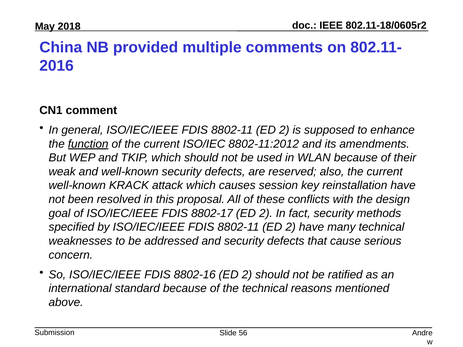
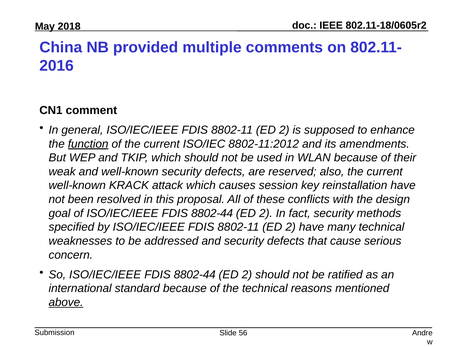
of ISO/IEC/IEEE FDIS 8802-17: 8802-17 -> 8802-44 (212, 213)
So ISO/IEC/IEEE FDIS 8802-16: 8802-16 -> 8802-44 (195, 275)
above underline: none -> present (66, 303)
